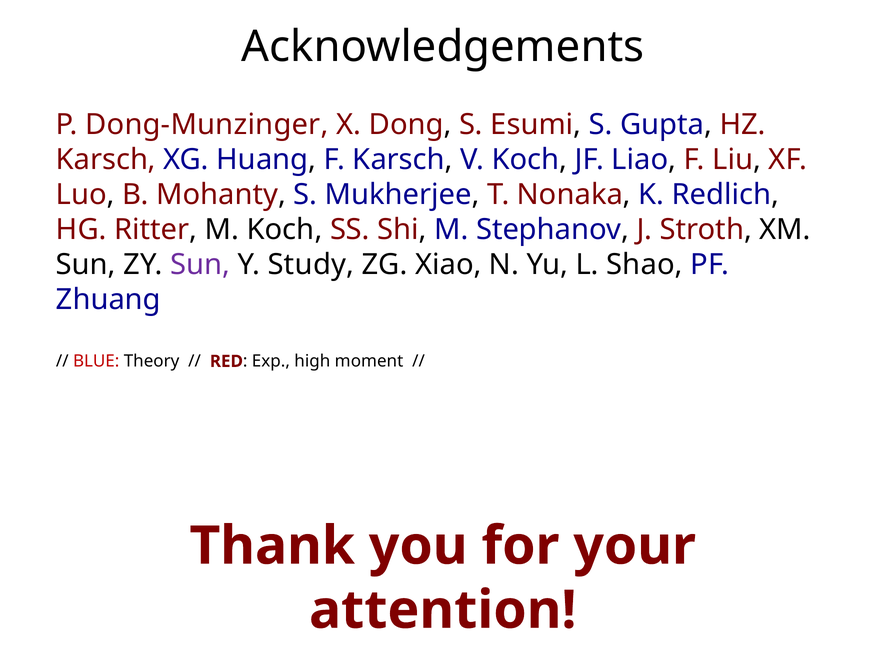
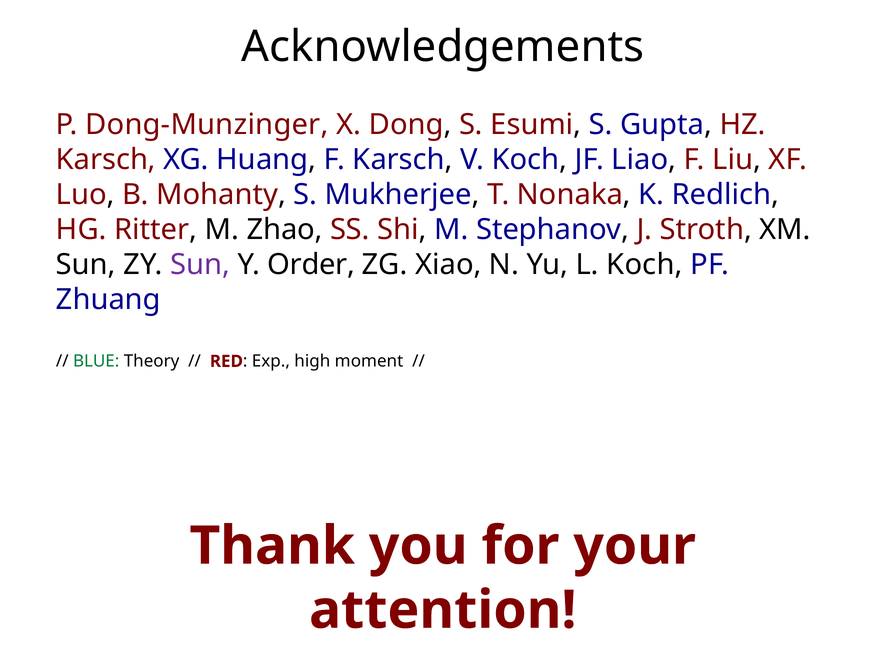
M Koch: Koch -> Zhao (285, 230)
Study: Study -> Order (311, 265)
L Shao: Shao -> Koch (644, 265)
BLUE colour: red -> green (96, 361)
